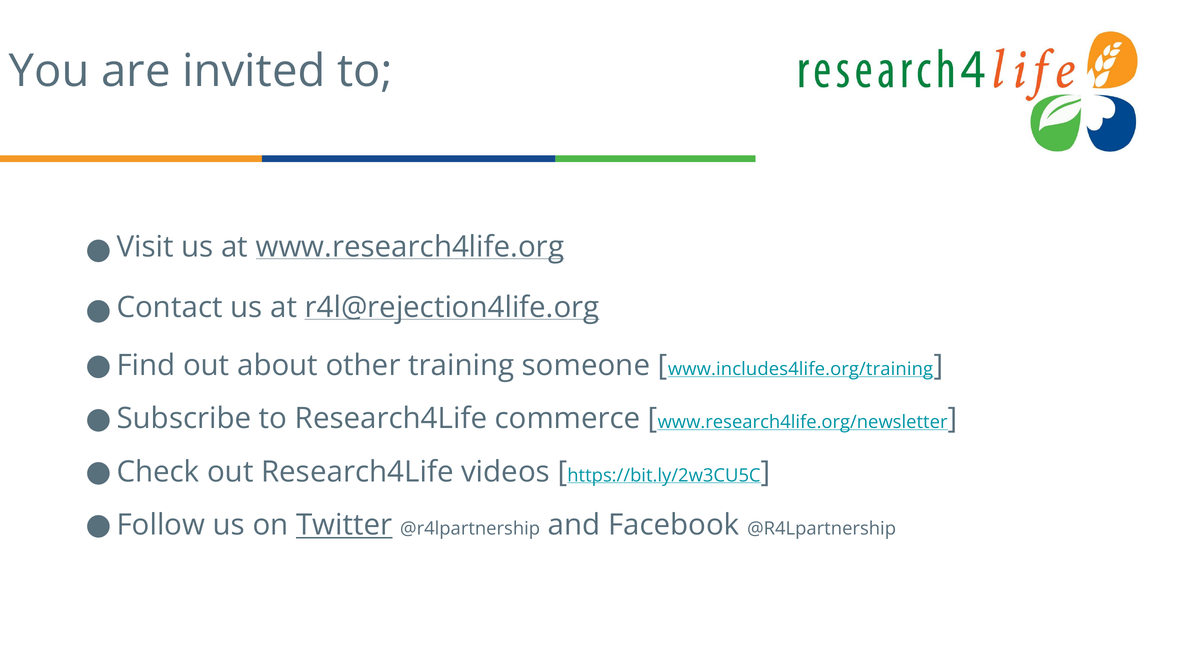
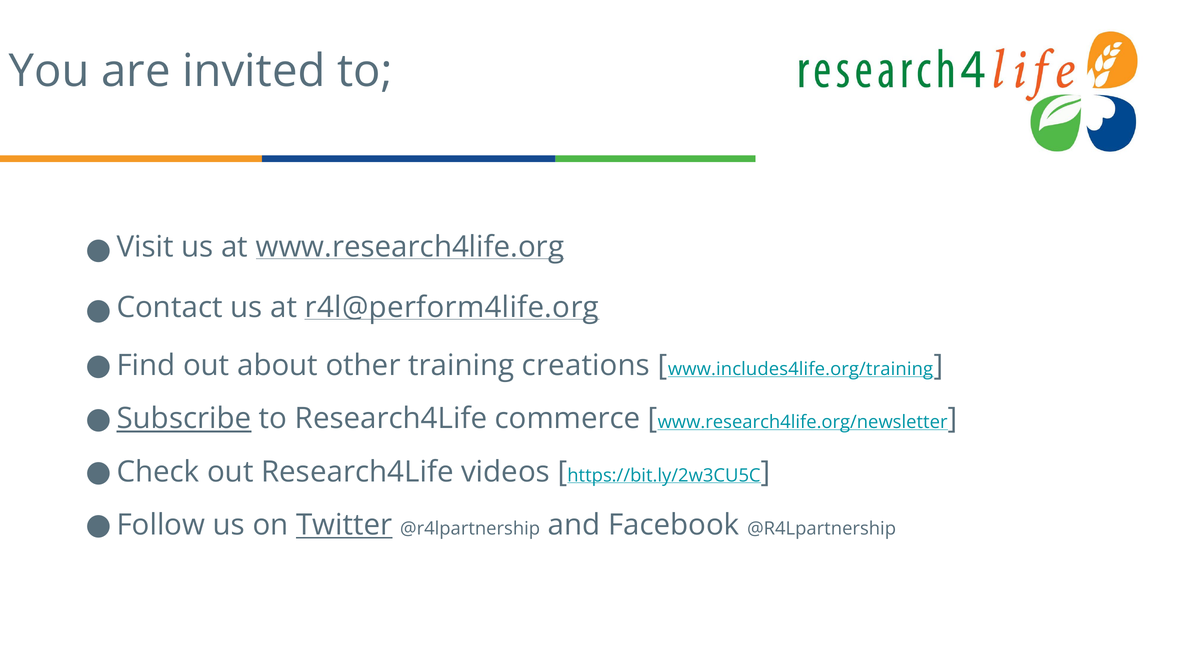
r4l@rejection4life.org: r4l@rejection4life.org -> r4l@perform4life.org (452, 308)
someone: someone -> creations (586, 366)
Subscribe underline: none -> present (184, 419)
